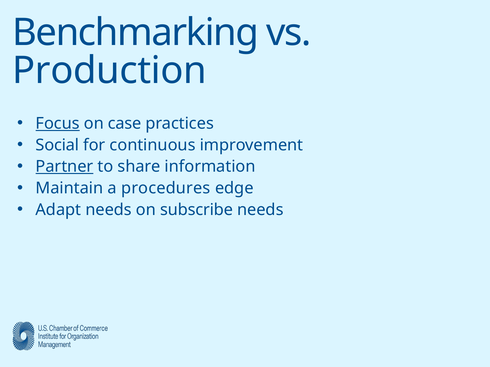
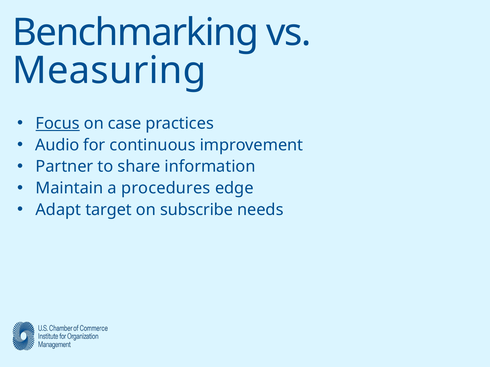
Production: Production -> Measuring (109, 71)
Social: Social -> Audio (57, 145)
Partner underline: present -> none (64, 167)
Adapt needs: needs -> target (109, 210)
